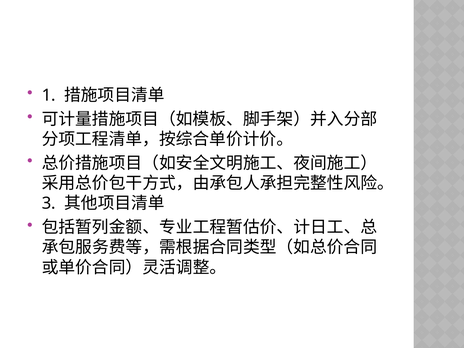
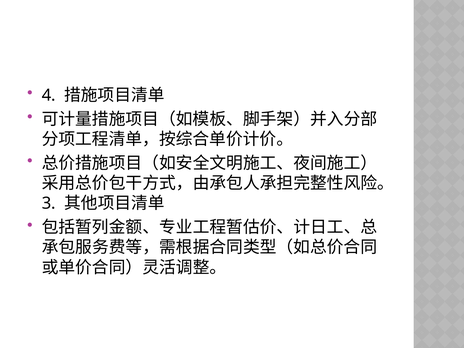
1: 1 -> 4 (49, 95)
